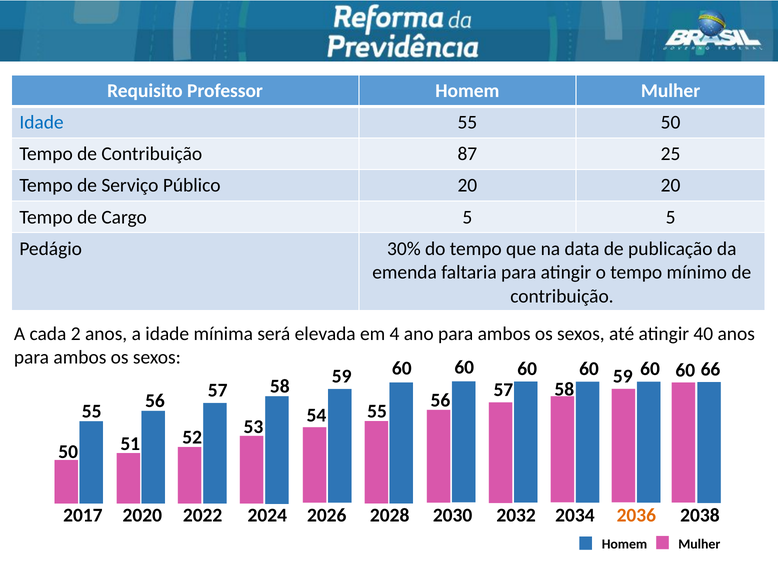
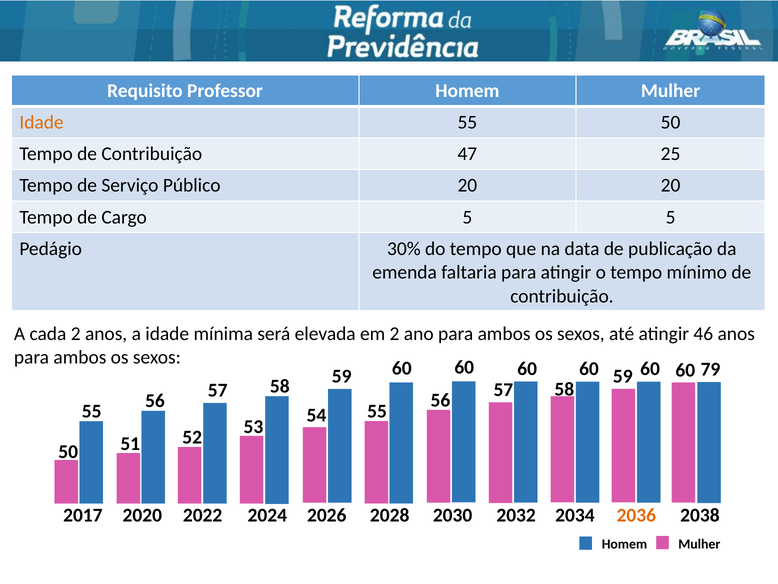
Idade colour: blue -> orange (42, 122)
87: 87 -> 47 (467, 154)
em 4: 4 -> 2 (395, 334)
40: 40 -> 46 (703, 334)
66: 66 -> 79 (710, 369)
